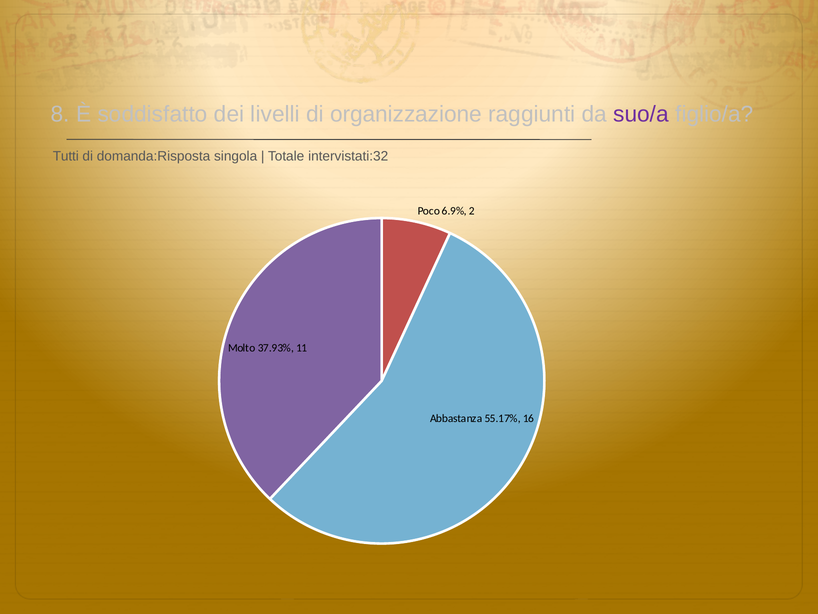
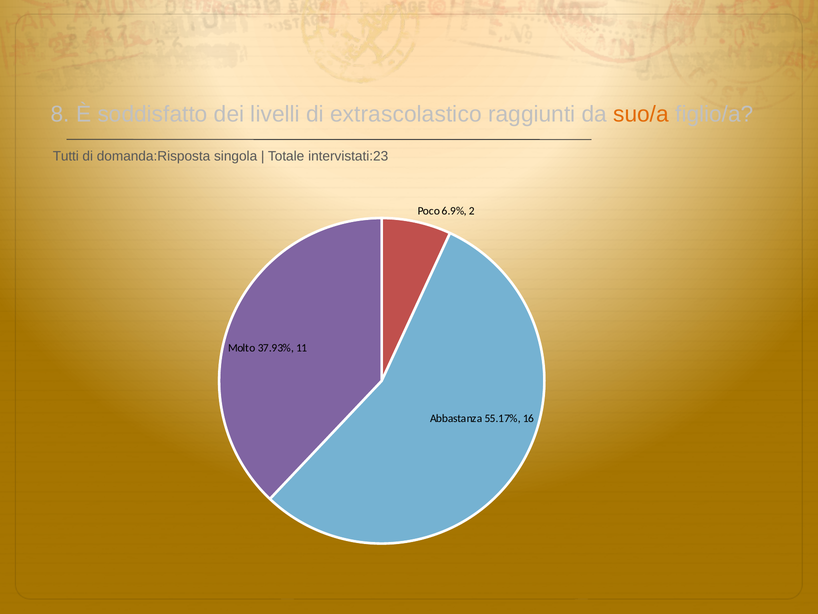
organizzazione: organizzazione -> extrascolastico (406, 114)
suo/a colour: purple -> orange (641, 114)
intervistati:32: intervistati:32 -> intervistati:23 (348, 156)
